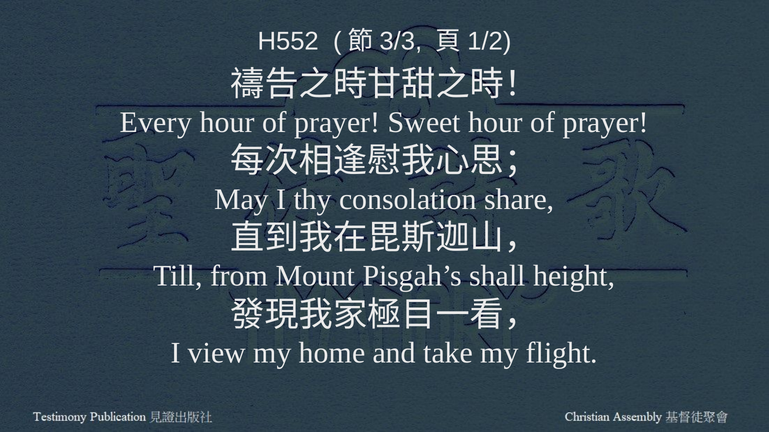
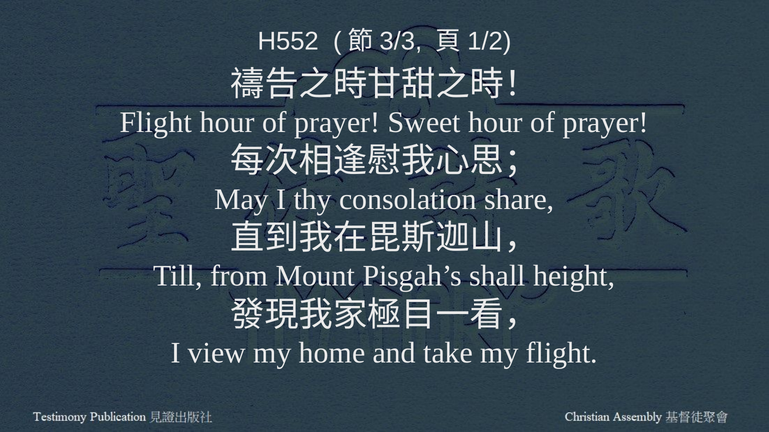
Every: Every -> Flight (156, 123)
